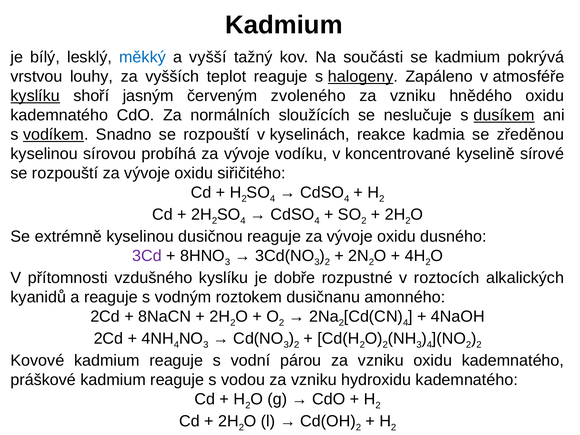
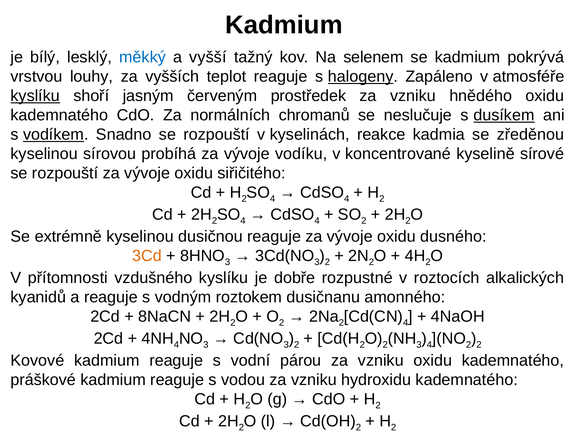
součásti: součásti -> selenem (373, 57)
zvoleného: zvoleného -> prostředek (308, 96)
sloužících: sloužících -> chromanů (314, 115)
3Cd colour: purple -> orange (147, 256)
